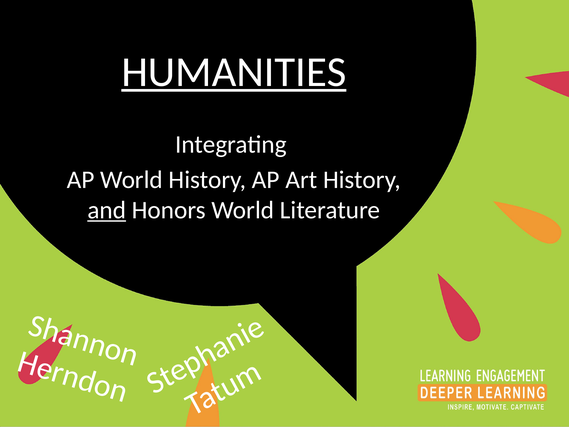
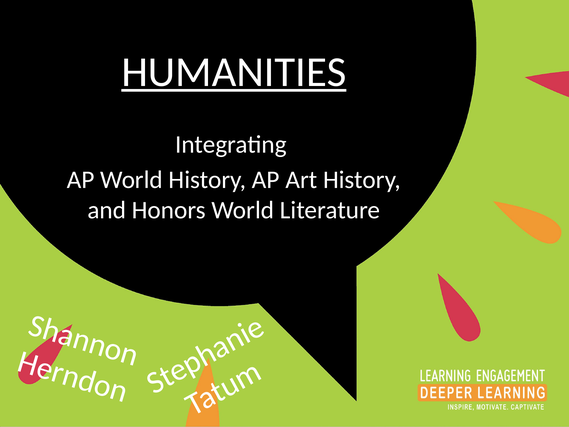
and underline: present -> none (107, 210)
